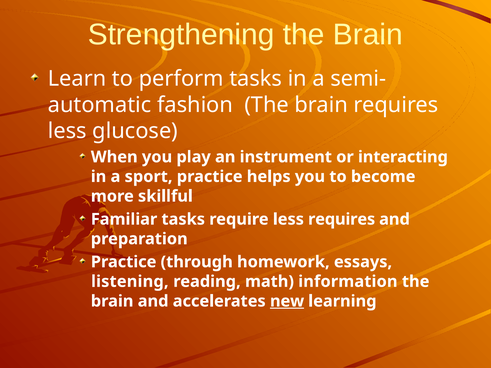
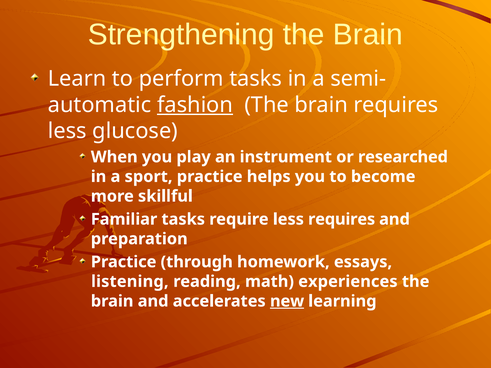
fashion underline: none -> present (195, 105)
interacting: interacting -> researched (403, 157)
information: information -> experiences (348, 282)
